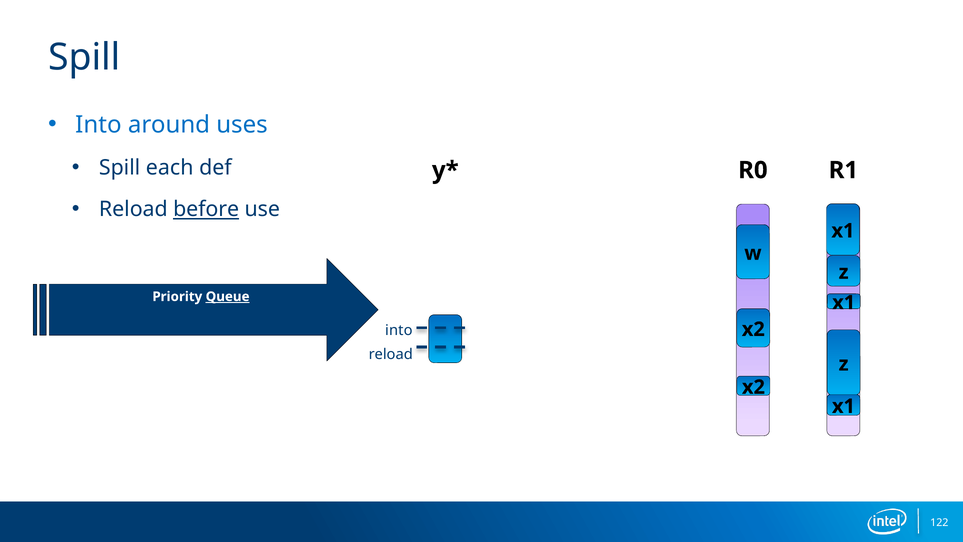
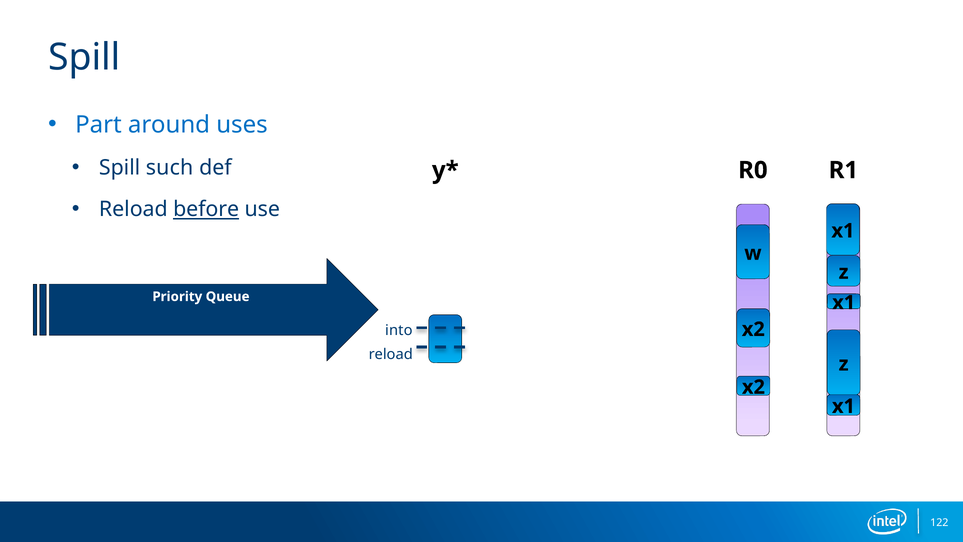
Into: Into -> Part (98, 124)
each: each -> such (170, 168)
Queue underline: present -> none (228, 296)
